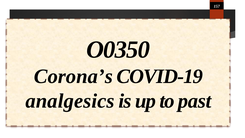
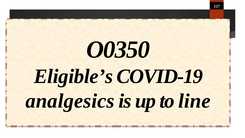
Corona’s: Corona’s -> Eligible’s (73, 76)
past: past -> line (194, 101)
